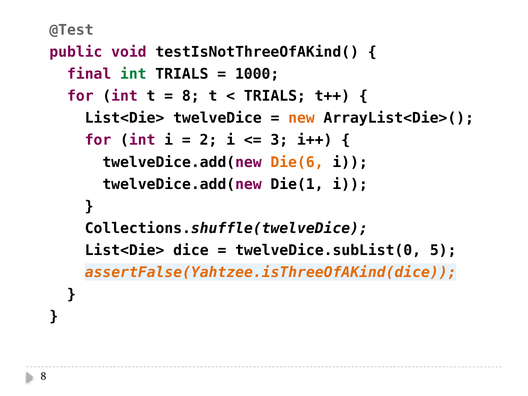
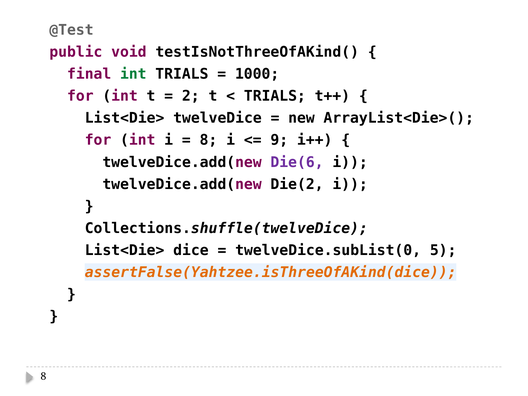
8: 8 -> 2 (191, 96)
new colour: orange -> black (301, 118)
2: 2 -> 8 (208, 140)
3: 3 -> 9 (279, 140)
Die(6 colour: orange -> purple (297, 162)
Die(1: Die(1 -> Die(2 (297, 184)
